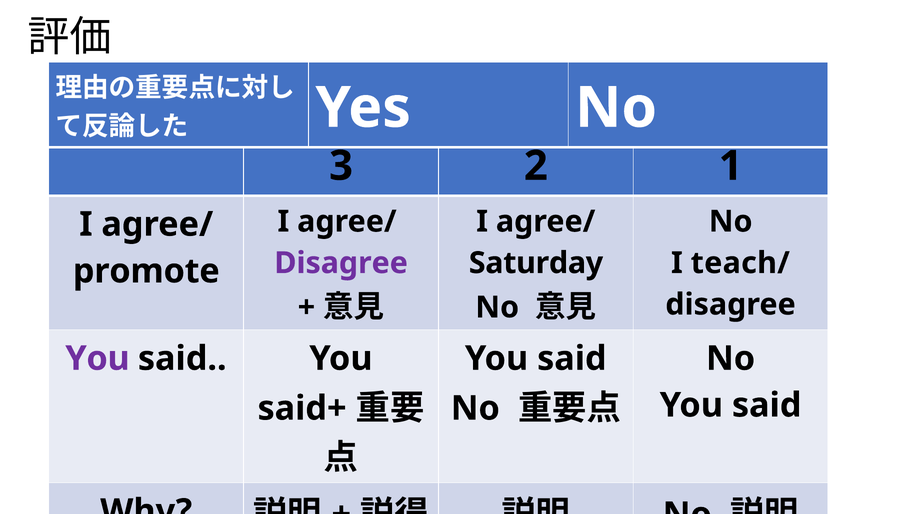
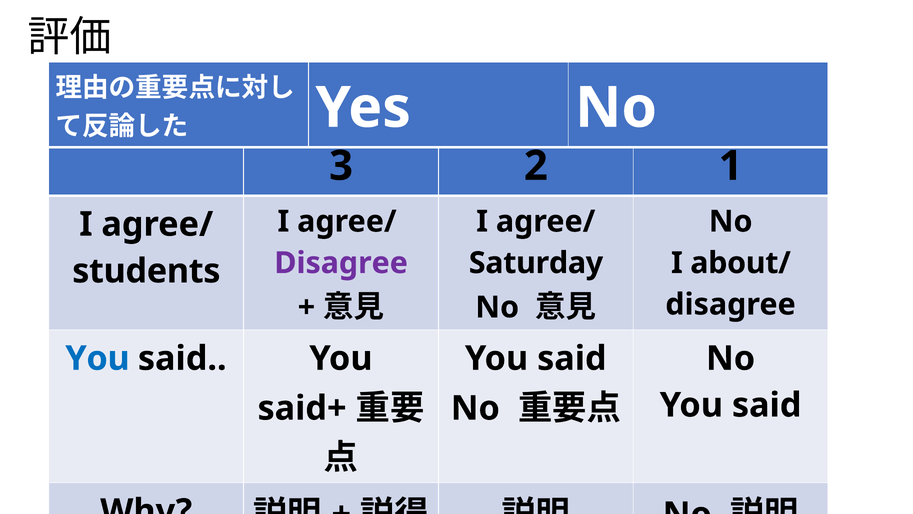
teach/: teach/ -> about/ (741, 263)
promote: promote -> students (146, 271)
You colour: purple -> blue (98, 358)
